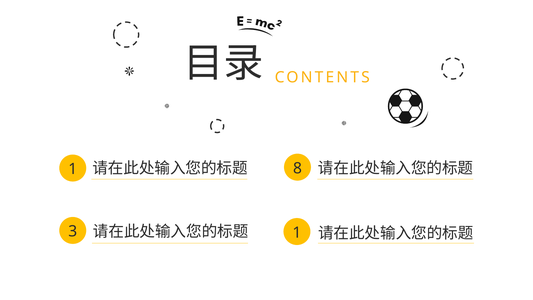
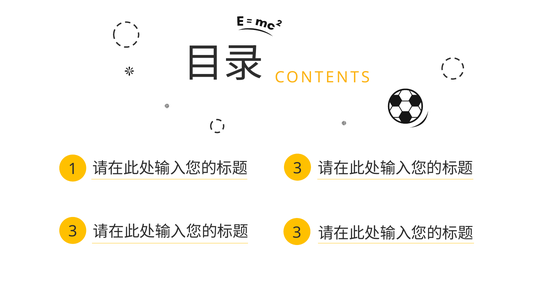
1 8: 8 -> 3 (297, 168)
1: 1 -> 3 (297, 232)
